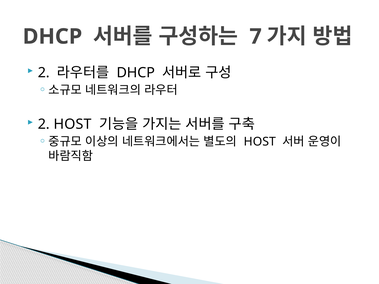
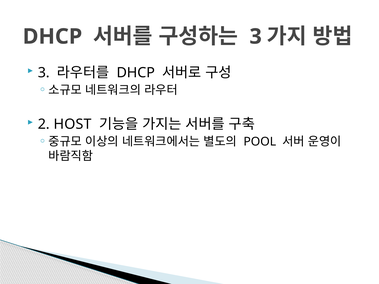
7: 7 -> 3 (256, 37)
2: 2 -> 3 (44, 73)
HOST: HOST -> POOL (260, 142)
